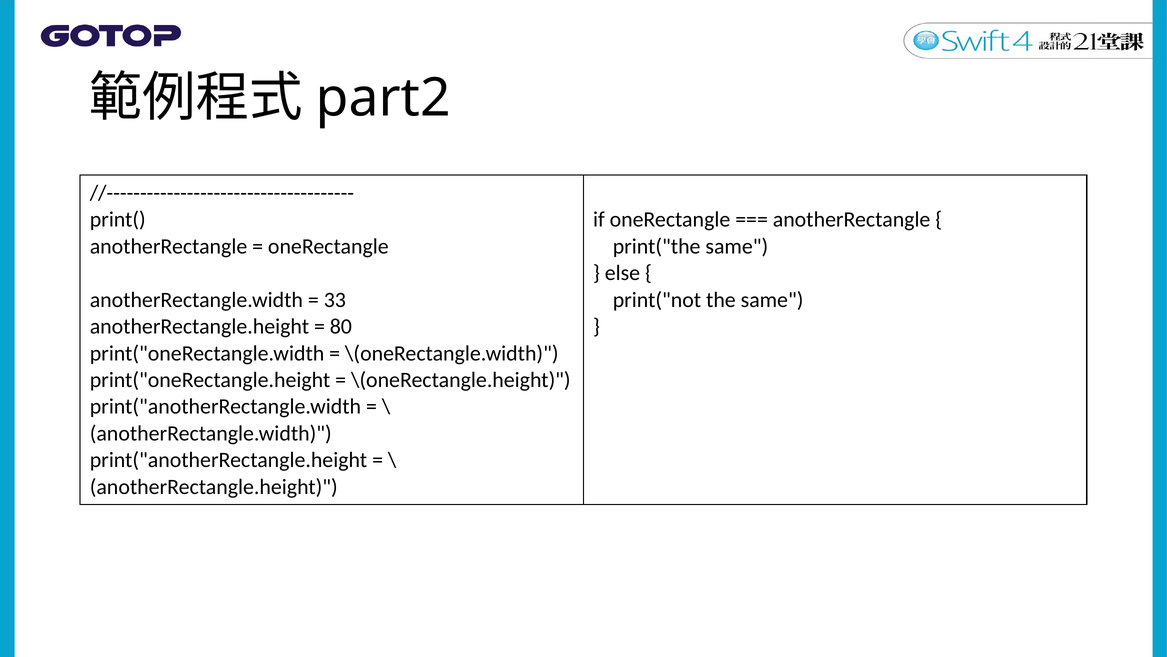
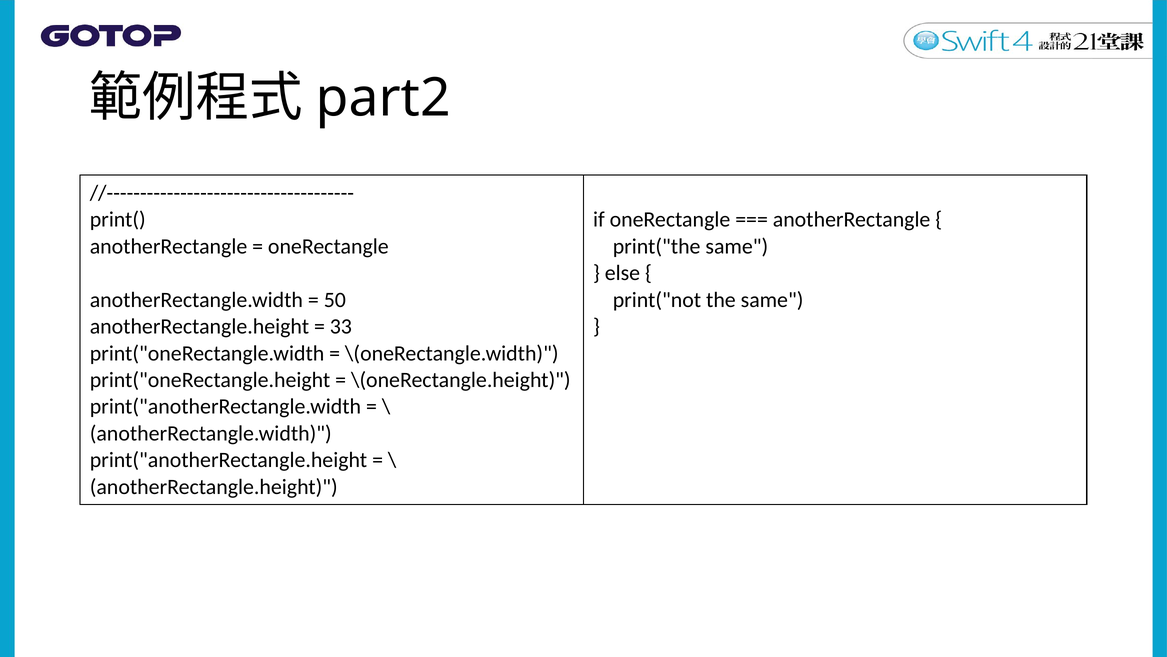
33: 33 -> 50 (335, 300)
80: 80 -> 33 (341, 326)
